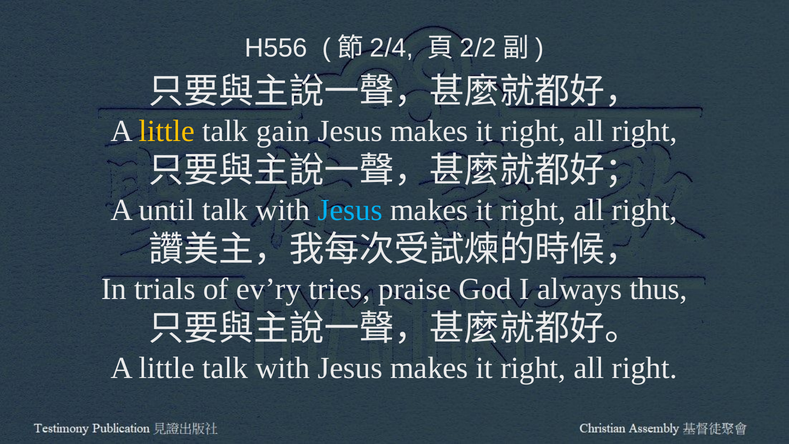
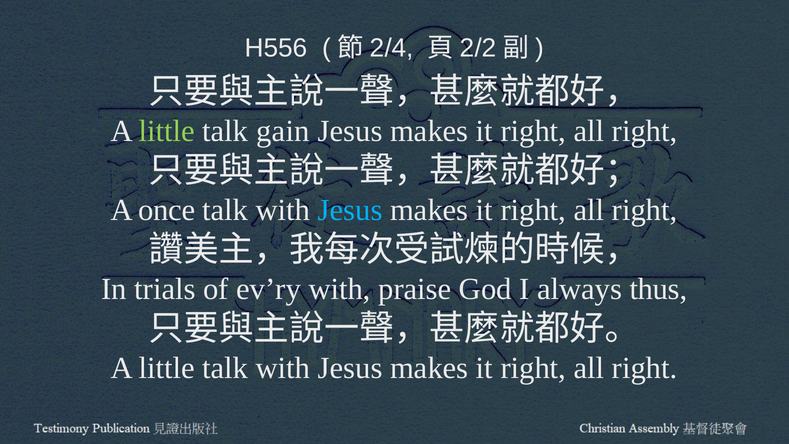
little colour: yellow -> light green (167, 131)
until: until -> once (167, 210)
ev’ry tries: tries -> with (340, 289)
